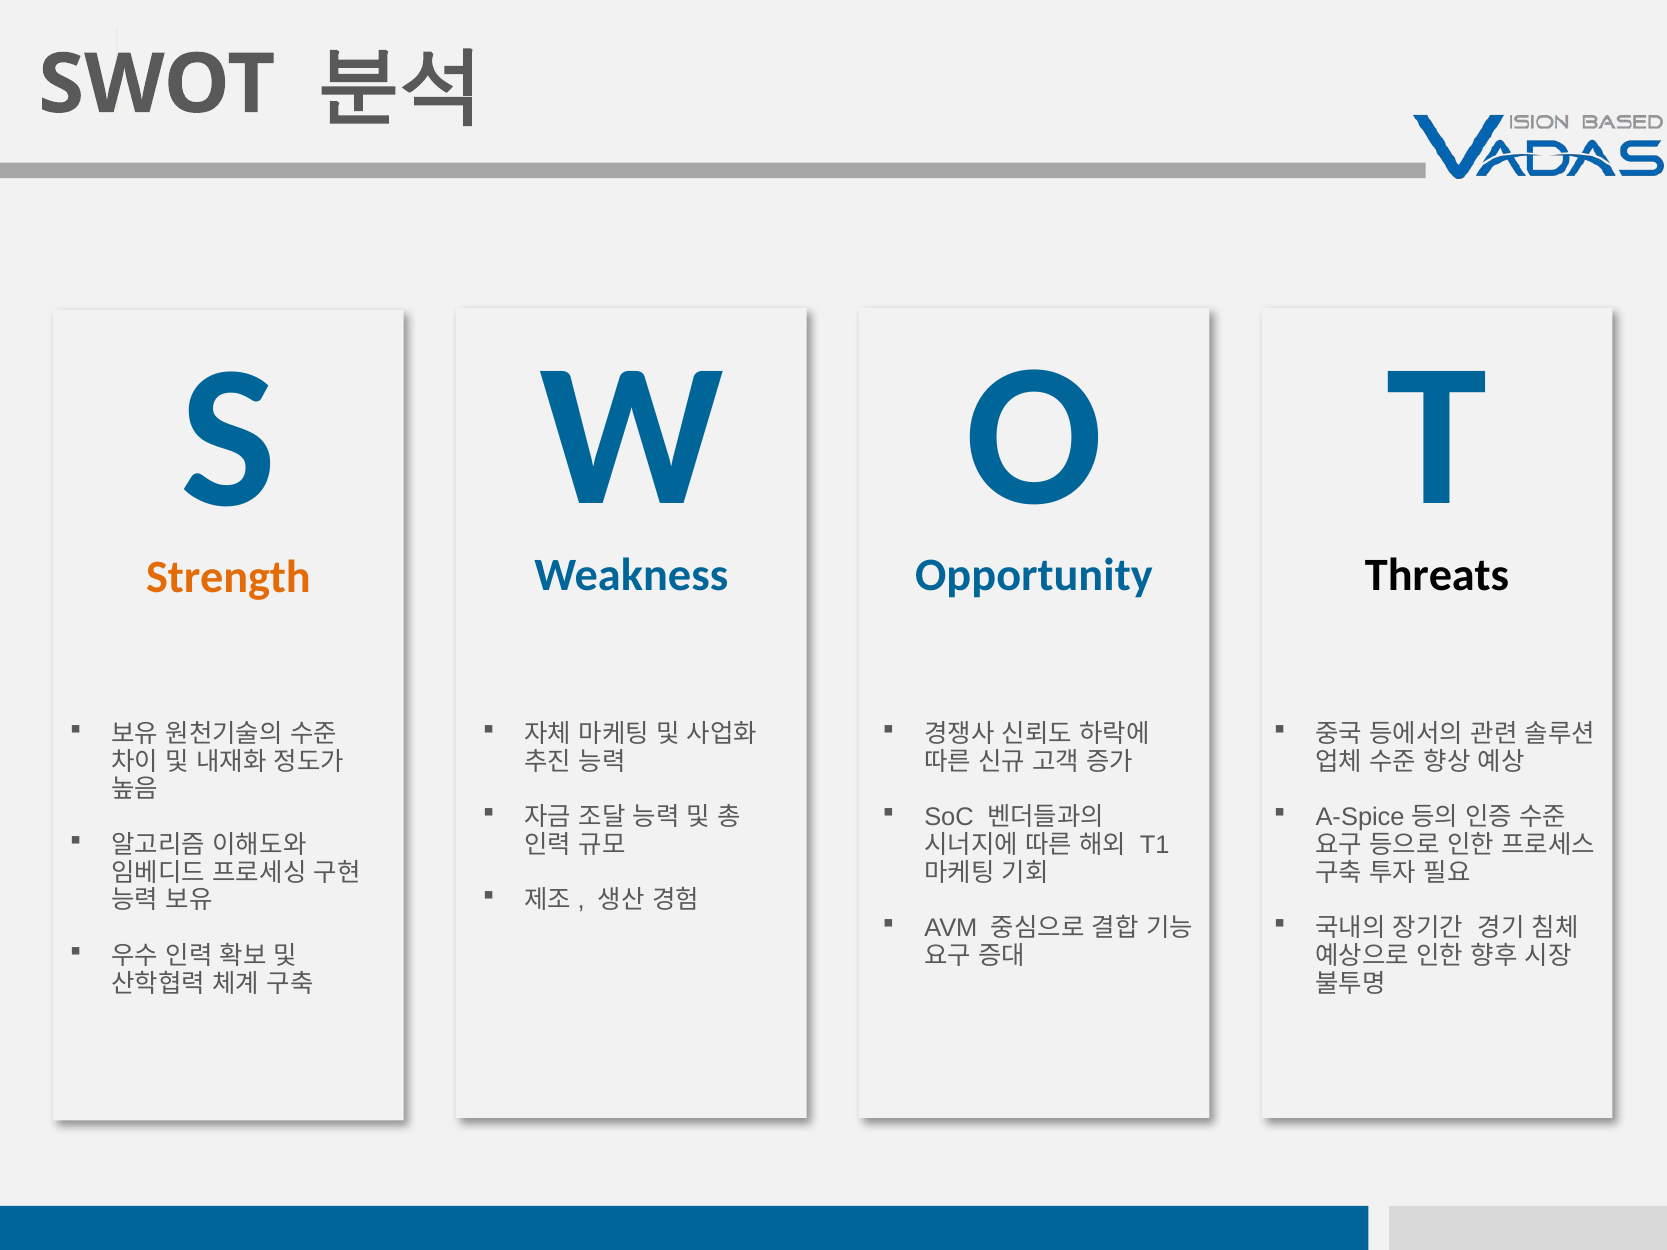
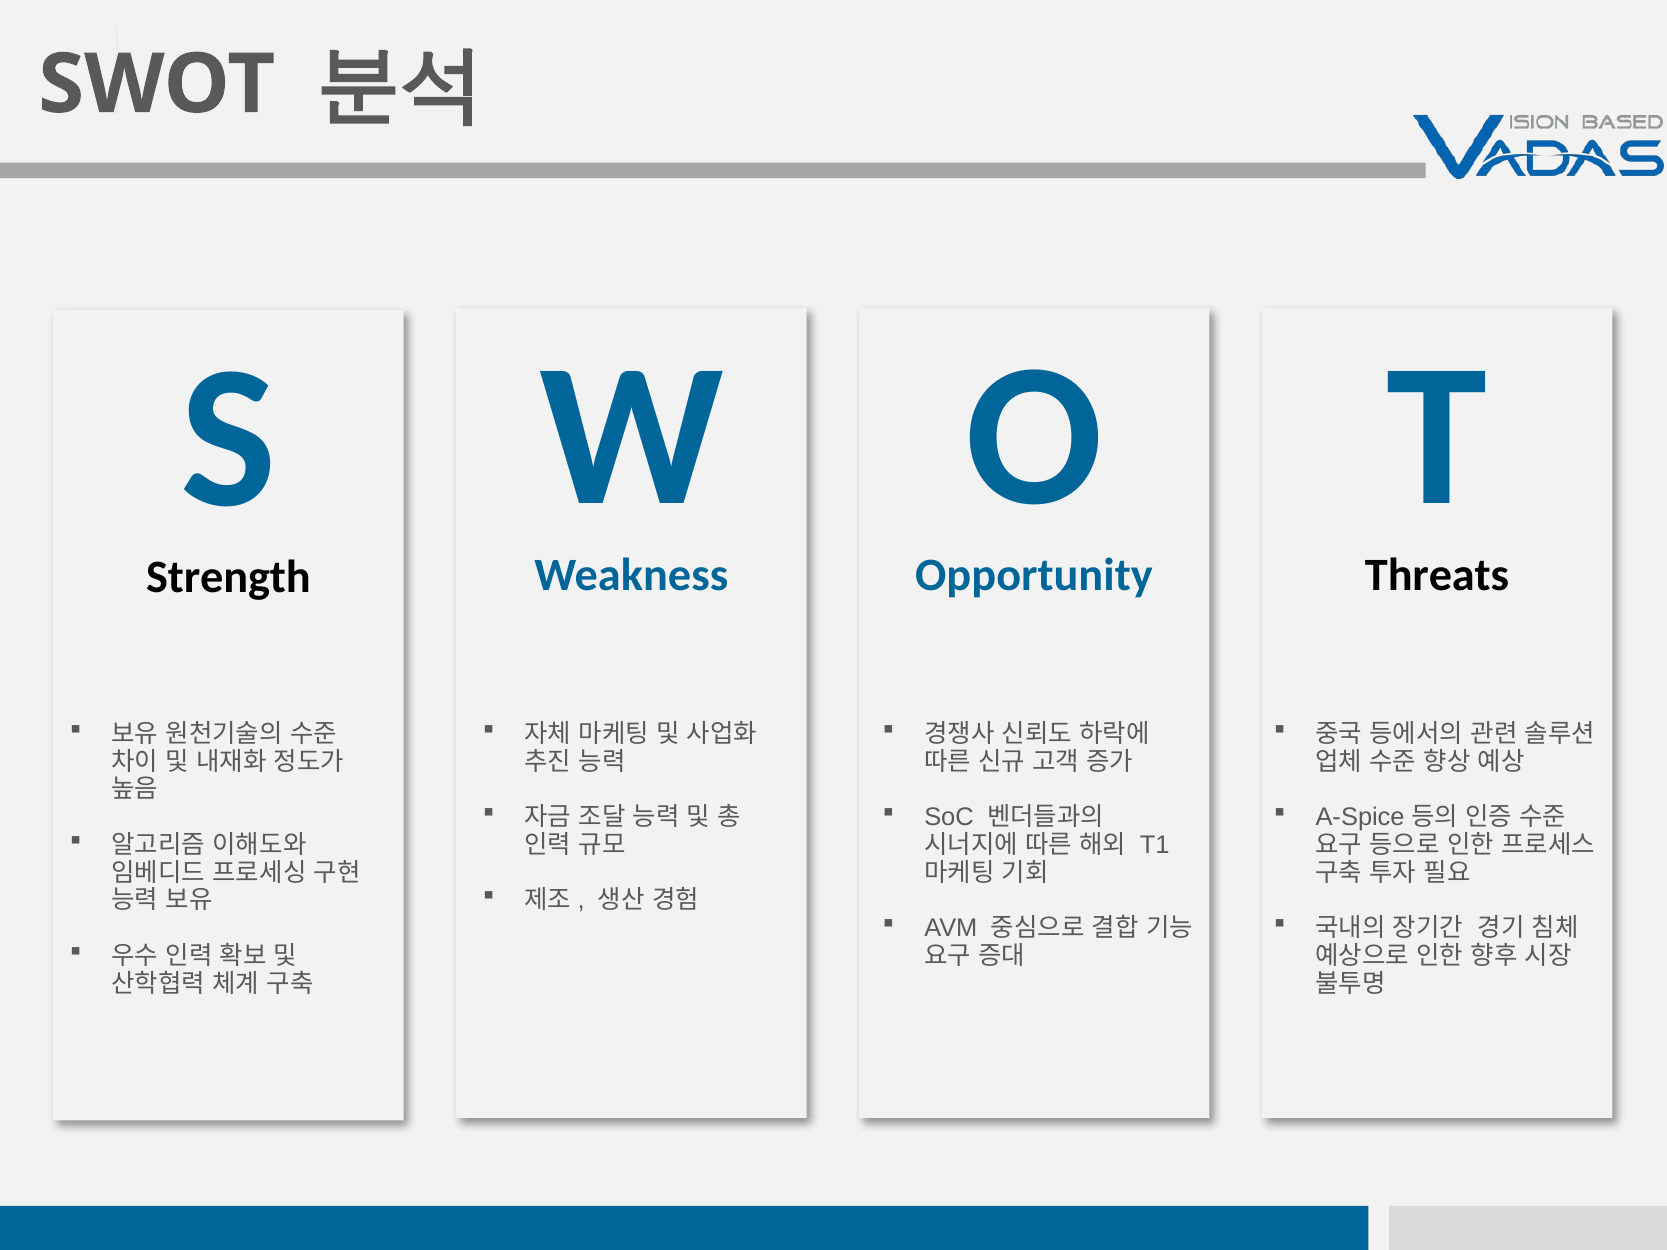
Strength colour: orange -> black (228, 578)
